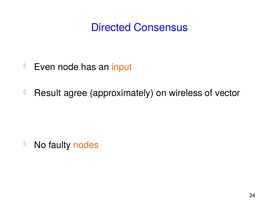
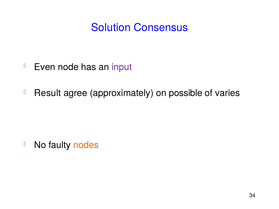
Directed: Directed -> Solution (111, 27)
input colour: orange -> purple (122, 67)
wireless: wireless -> possible (186, 93)
vector: vector -> varies (228, 93)
